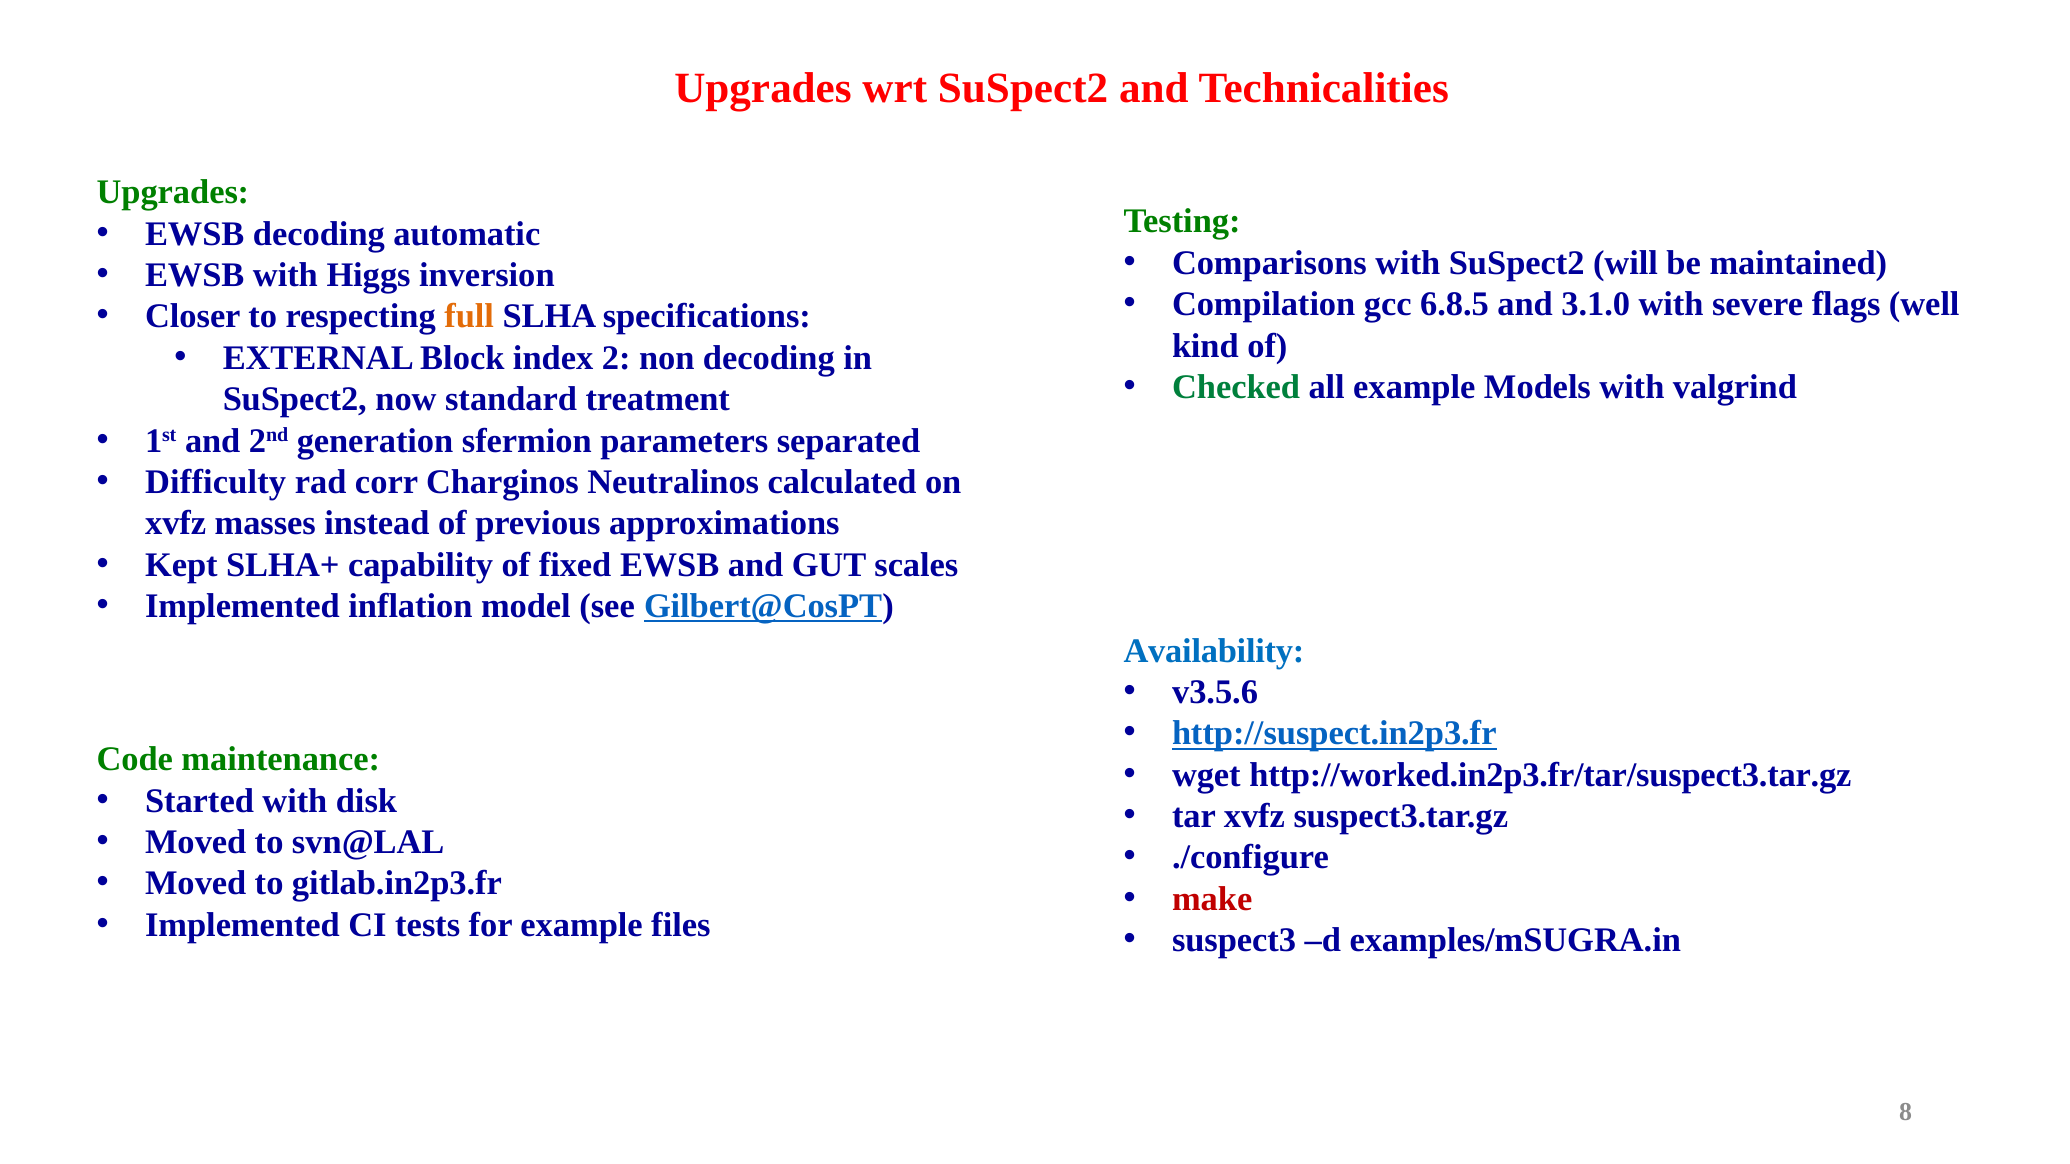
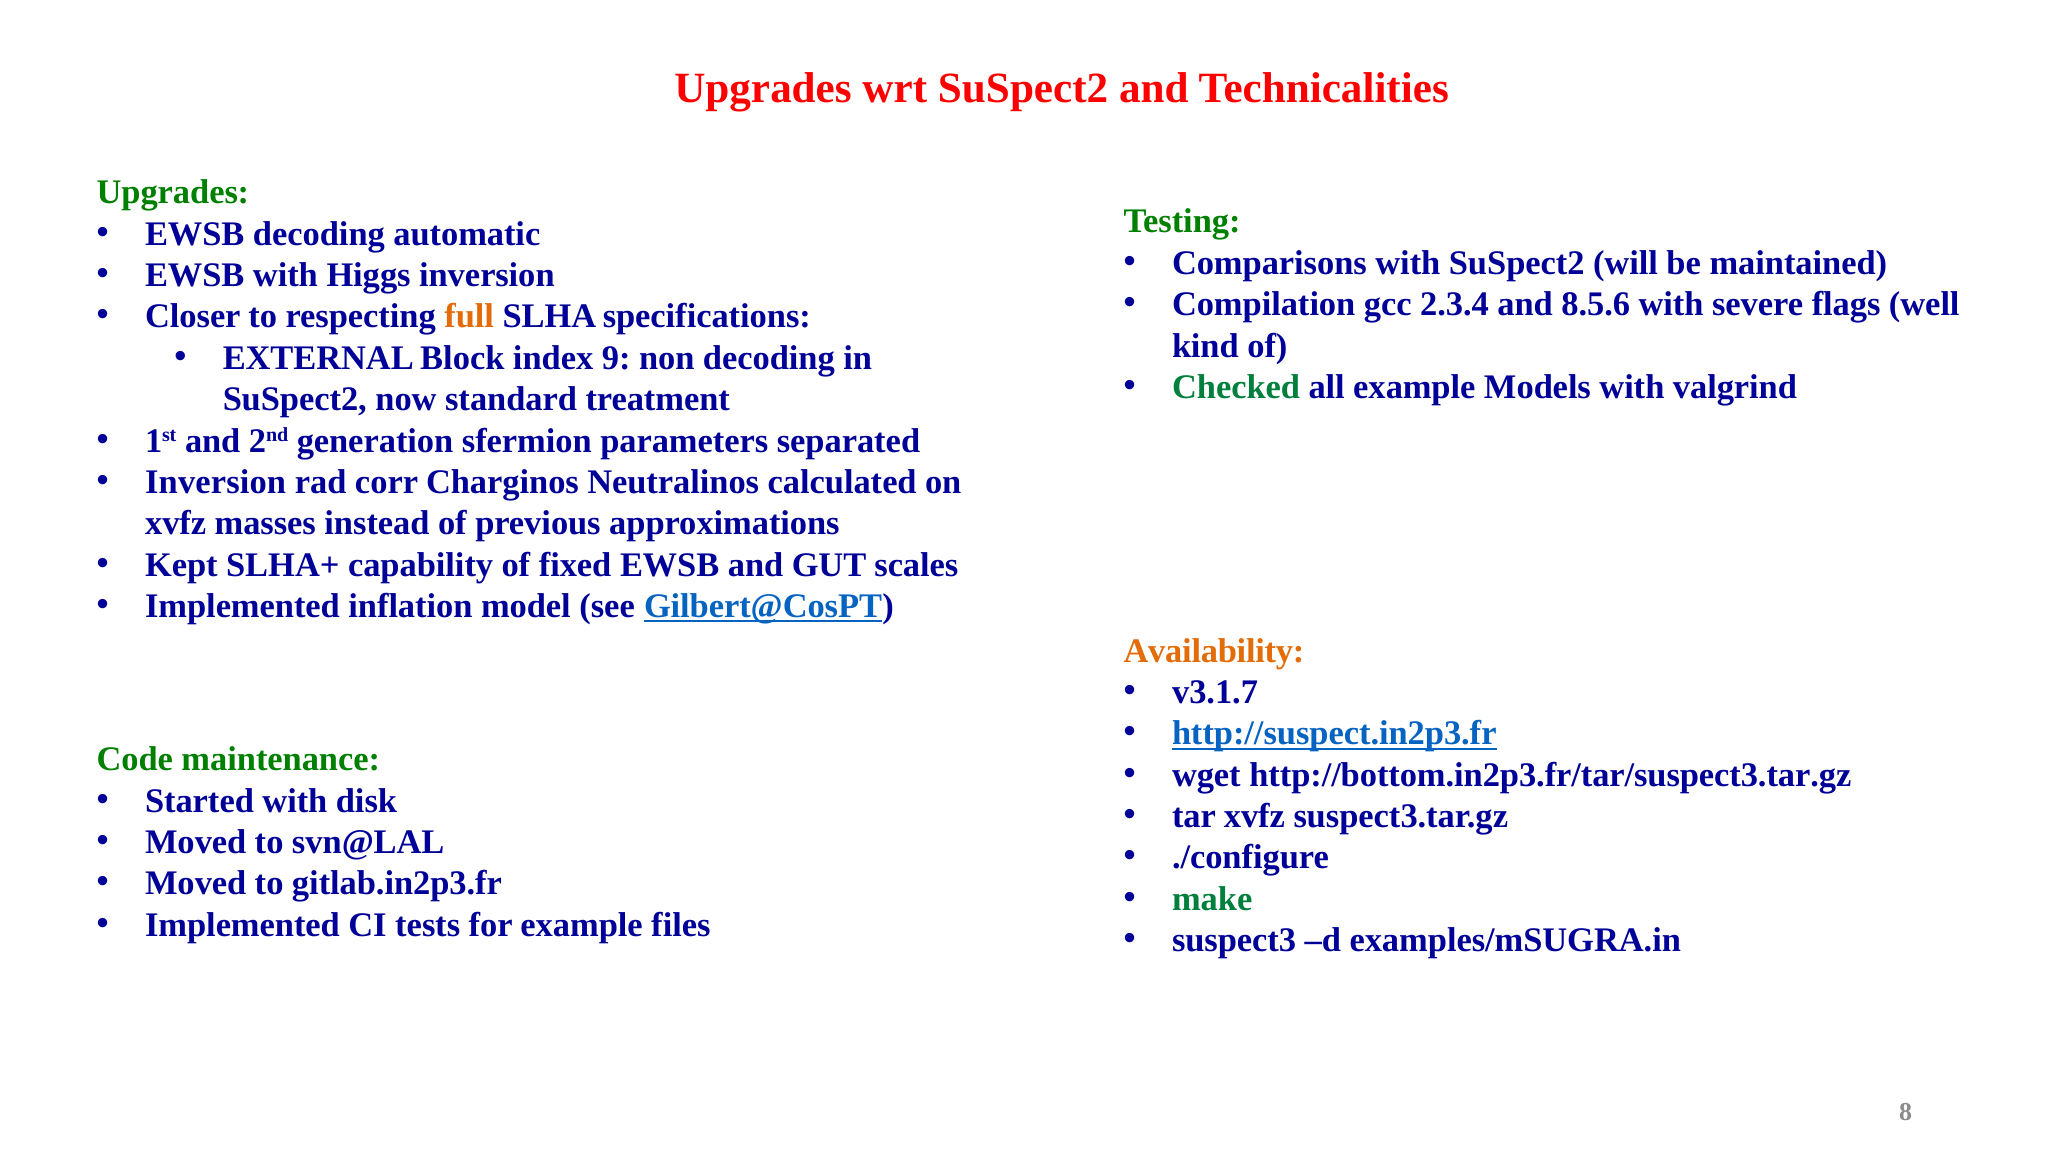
6.8.5: 6.8.5 -> 2.3.4 (1454, 304)
3.1.0: 3.1.0 -> 8.5.6 (1596, 304)
2: 2 -> 9 (616, 358)
Difficulty: Difficulty -> Inversion (216, 482)
Availability colour: blue -> orange (1214, 651)
v3.5.6: v3.5.6 -> v3.1.7 (1215, 692)
http://worked.in2p3.fr/tar/suspect3.tar.gz: http://worked.in2p3.fr/tar/suspect3.tar.gz -> http://bottom.in2p3.fr/tar/suspect3.tar.gz (1550, 775)
make colour: red -> green (1212, 899)
